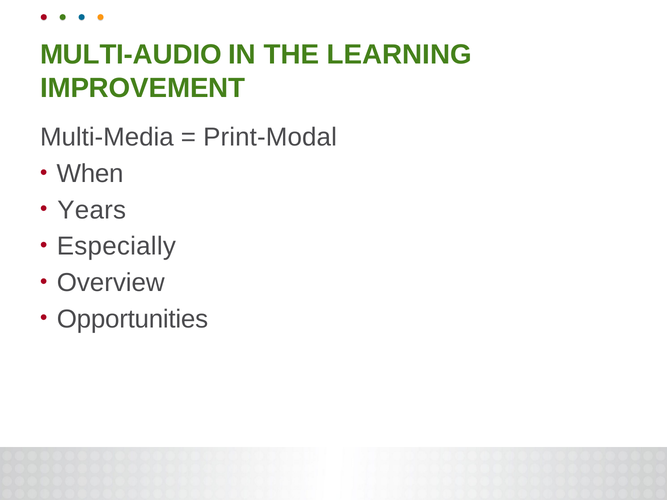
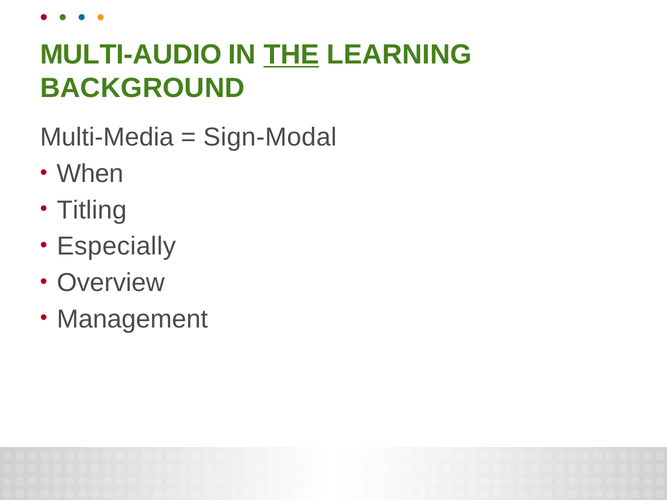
THE underline: none -> present (291, 55)
IMPROVEMENT: IMPROVEMENT -> BACKGROUND (142, 88)
Print-Modal: Print-Modal -> Sign-Modal (270, 137)
Years: Years -> Titling (92, 210)
Opportunities: Opportunities -> Management (132, 319)
